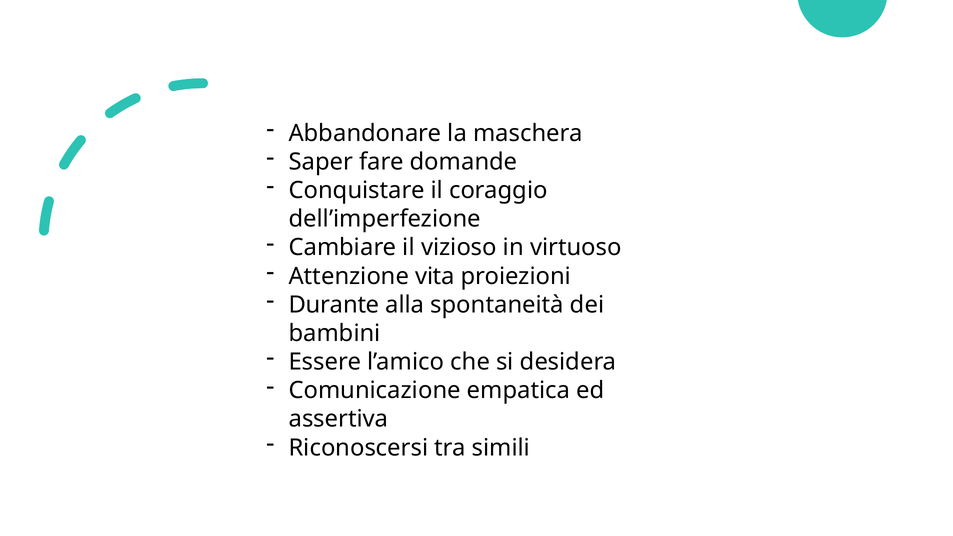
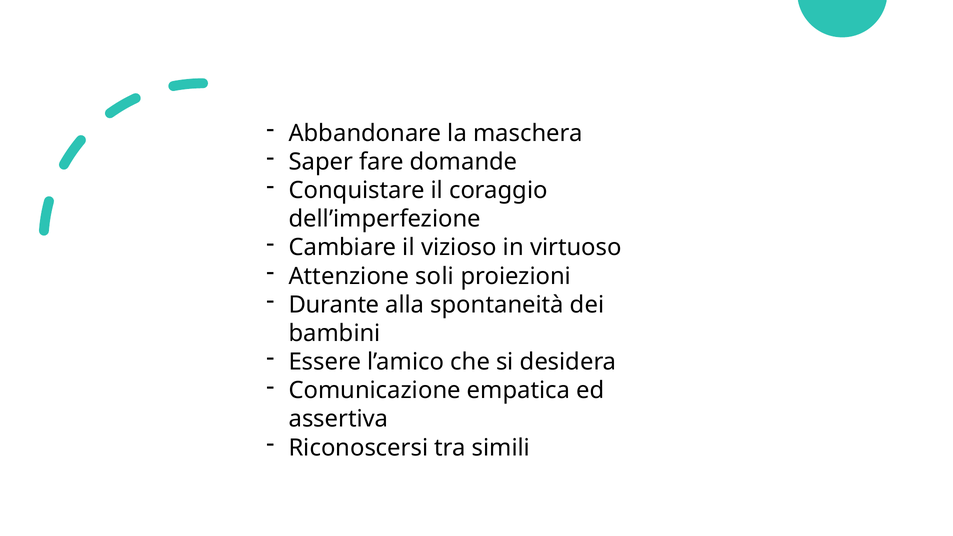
vita: vita -> soli (435, 276)
